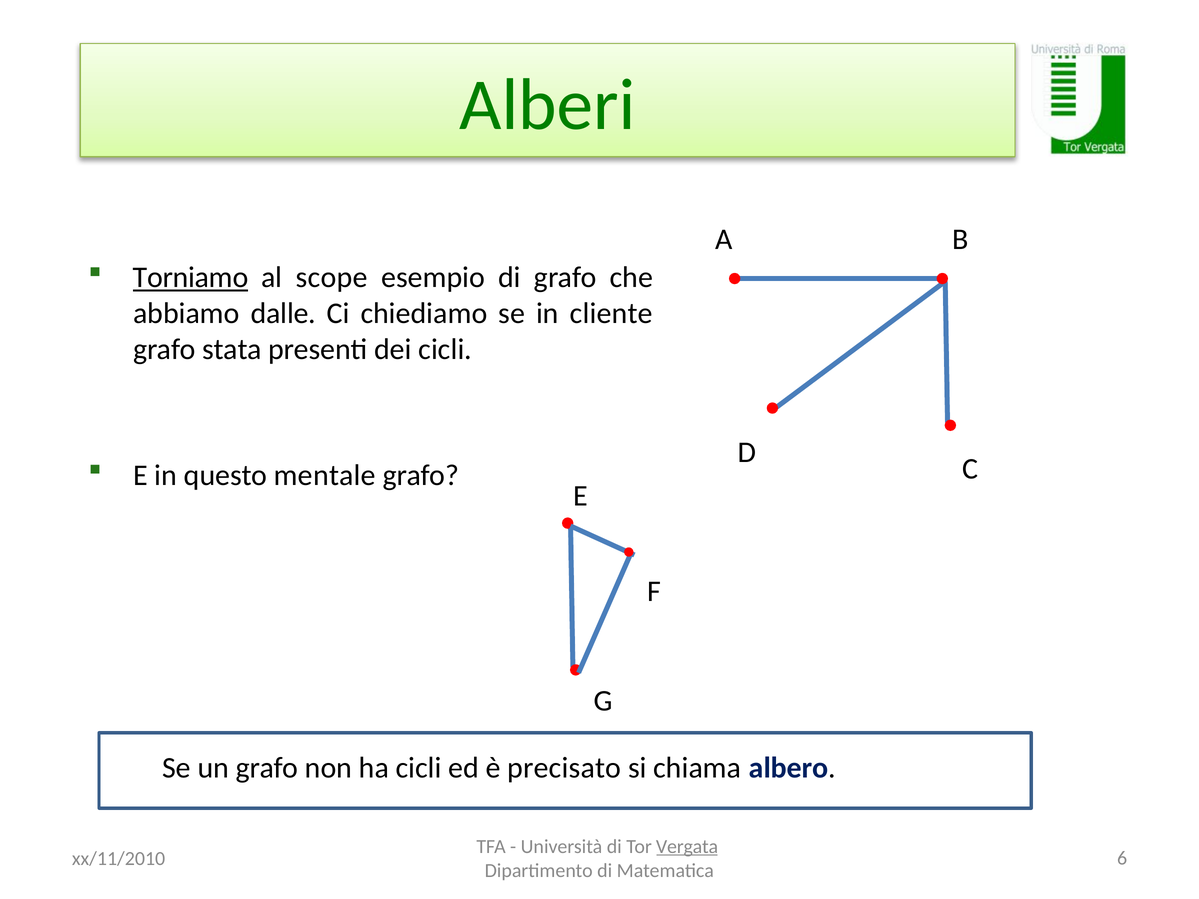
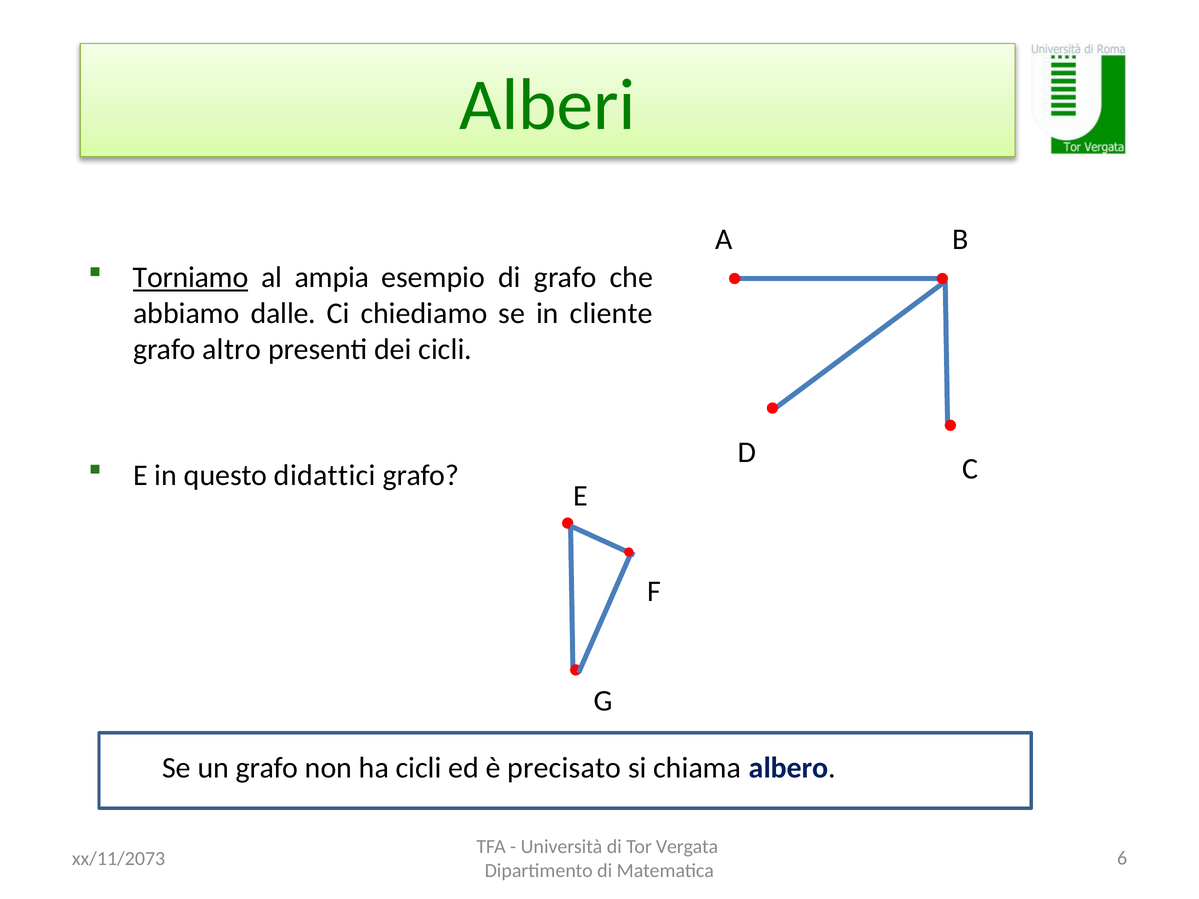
scope: scope -> ampia (332, 278)
stata: stata -> altro (232, 350)
mentale: mentale -> didattici (325, 476)
Vergata underline: present -> none (687, 847)
xx/11/2010: xx/11/2010 -> xx/11/2073 (119, 859)
